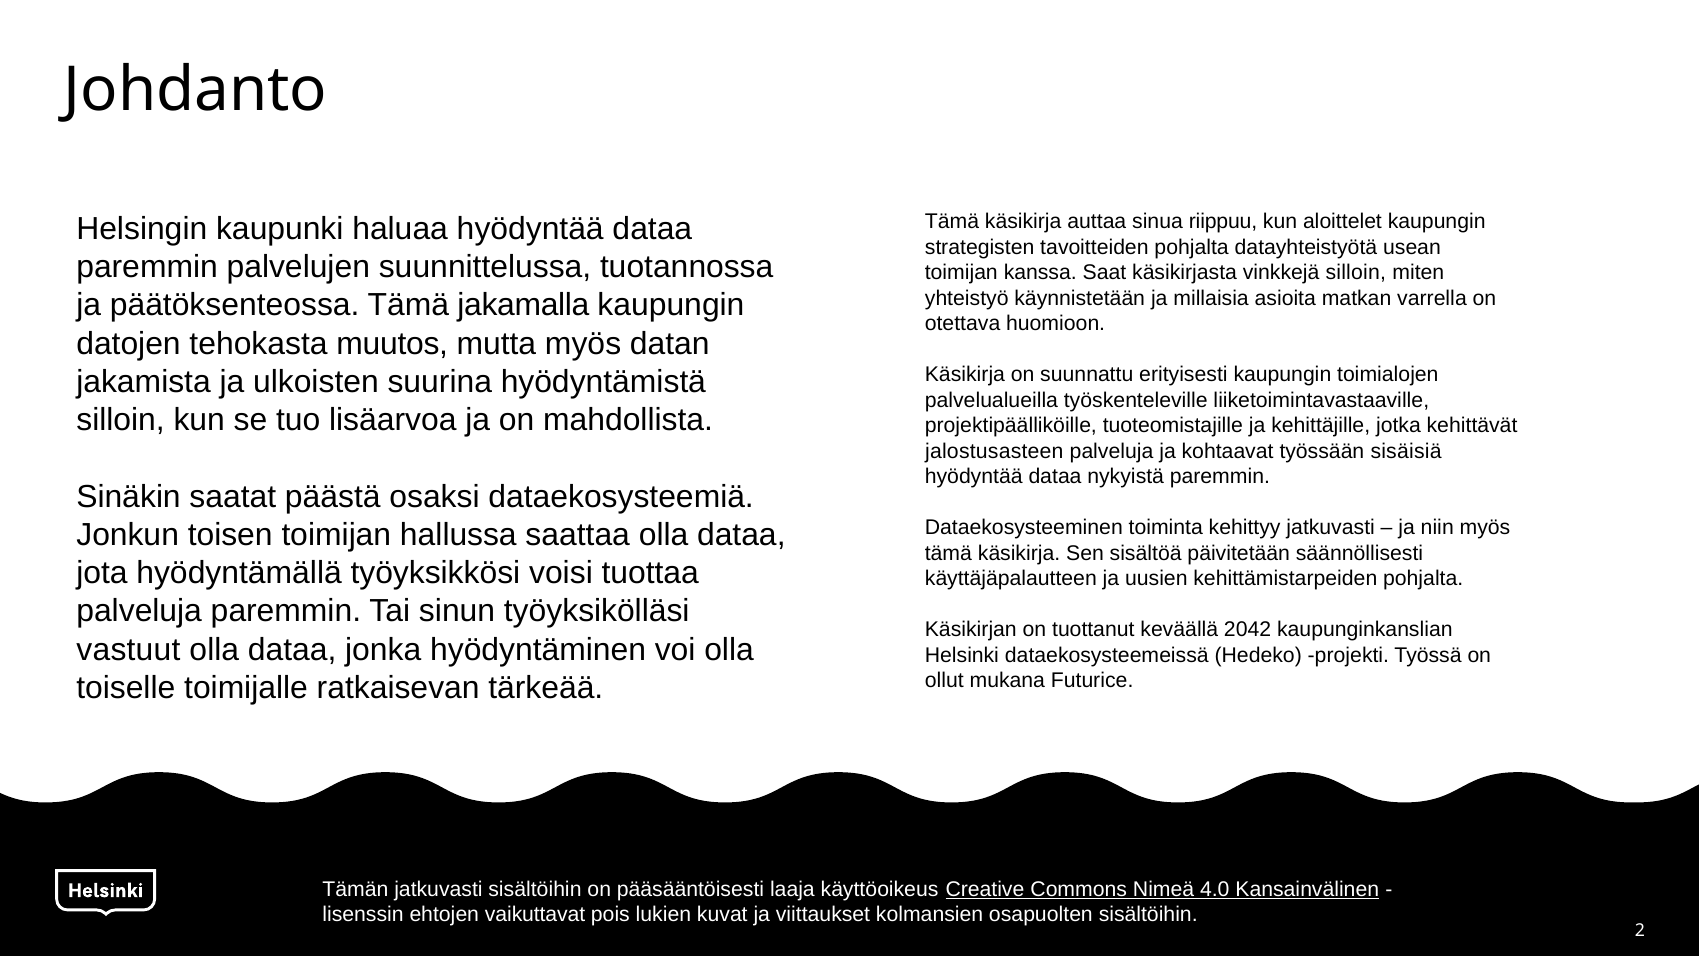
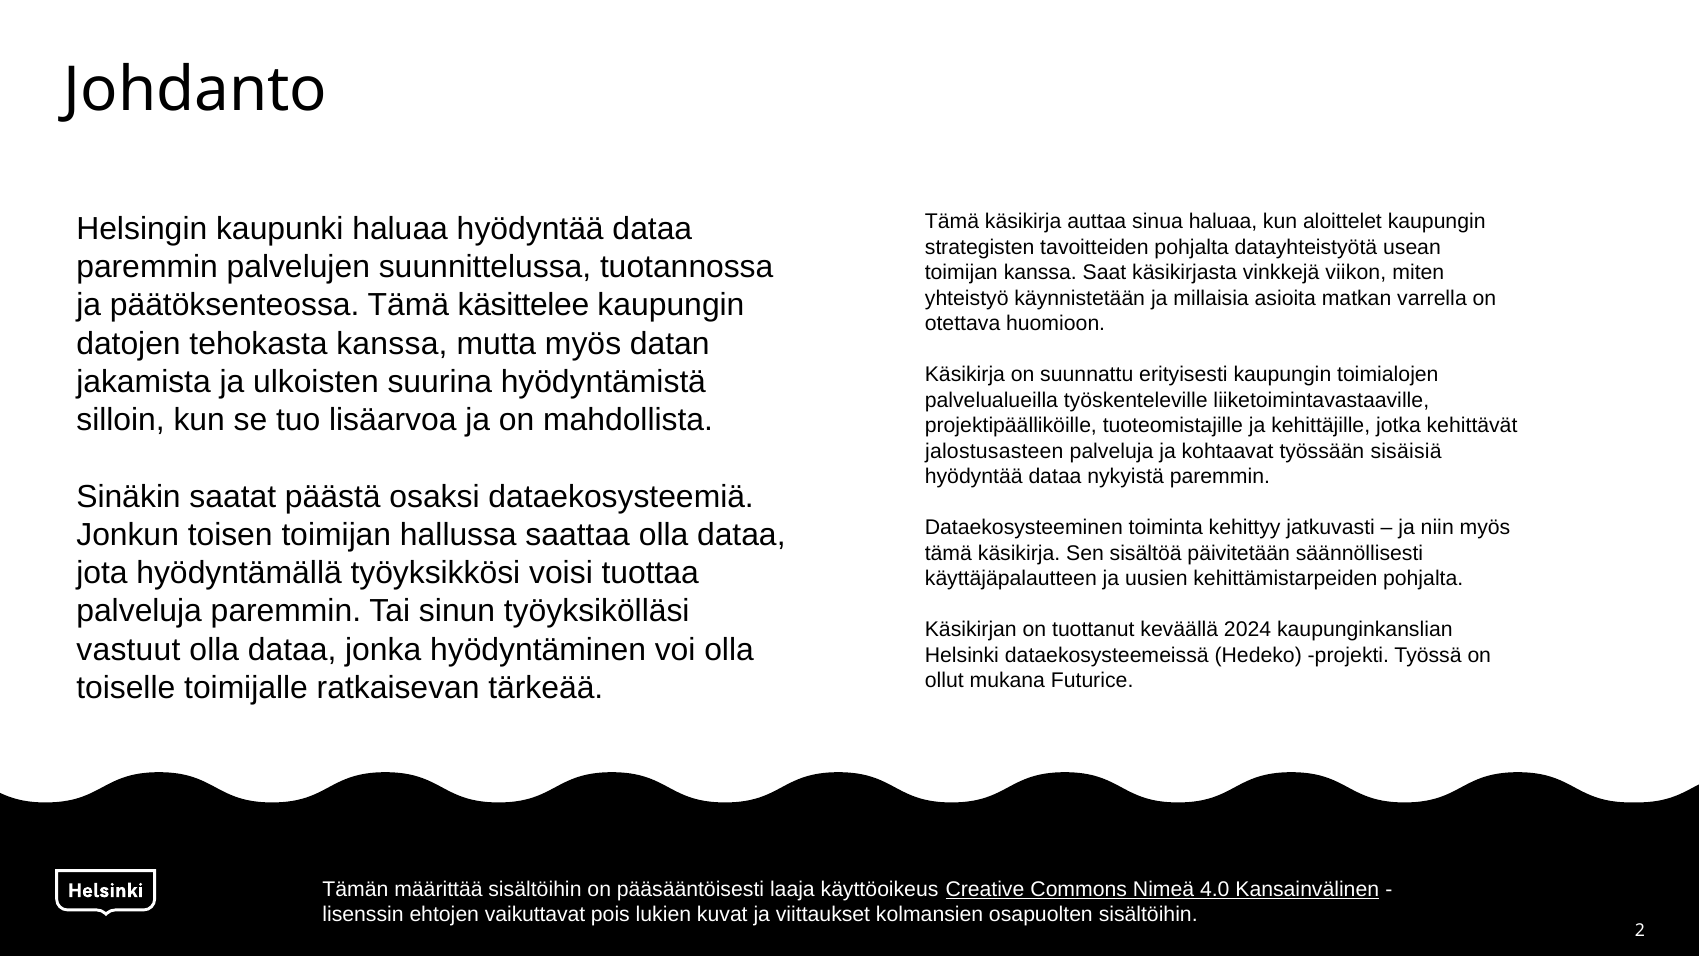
sinua riippuu: riippuu -> haluaa (1223, 222)
vinkkejä silloin: silloin -> viikon (1356, 273)
jakamalla: jakamalla -> käsittelee (523, 305)
tehokasta muutos: muutos -> kanssa (392, 344)
2042: 2042 -> 2024 (1248, 630)
Tämän jatkuvasti: jatkuvasti -> määrittää (438, 889)
